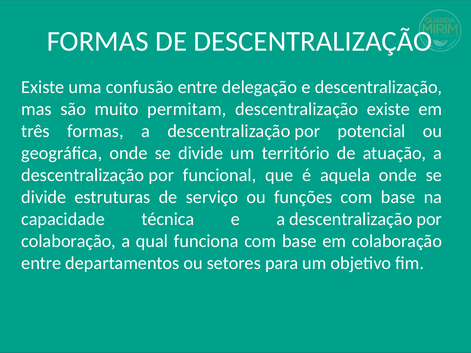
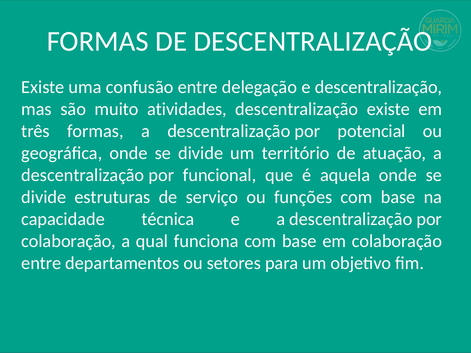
permitam: permitam -> atividades (187, 109)
